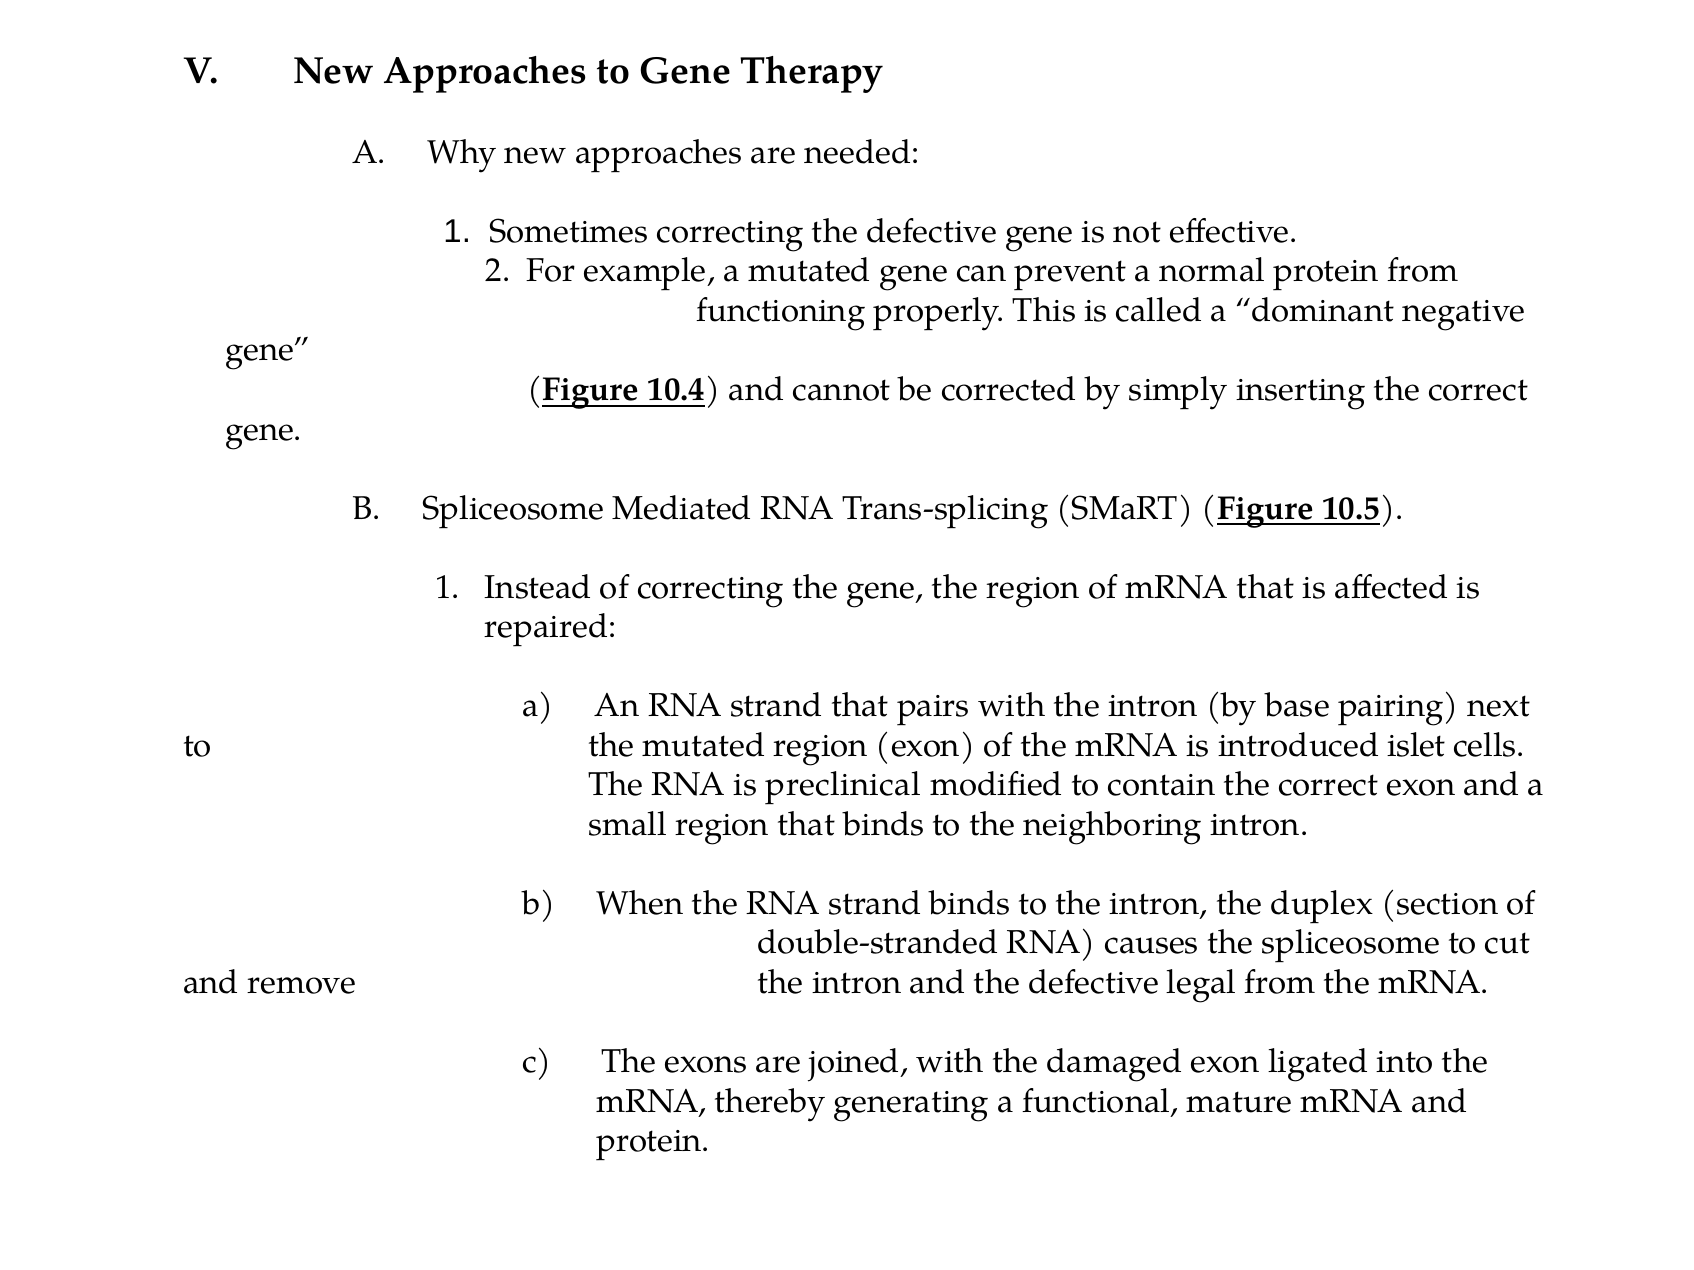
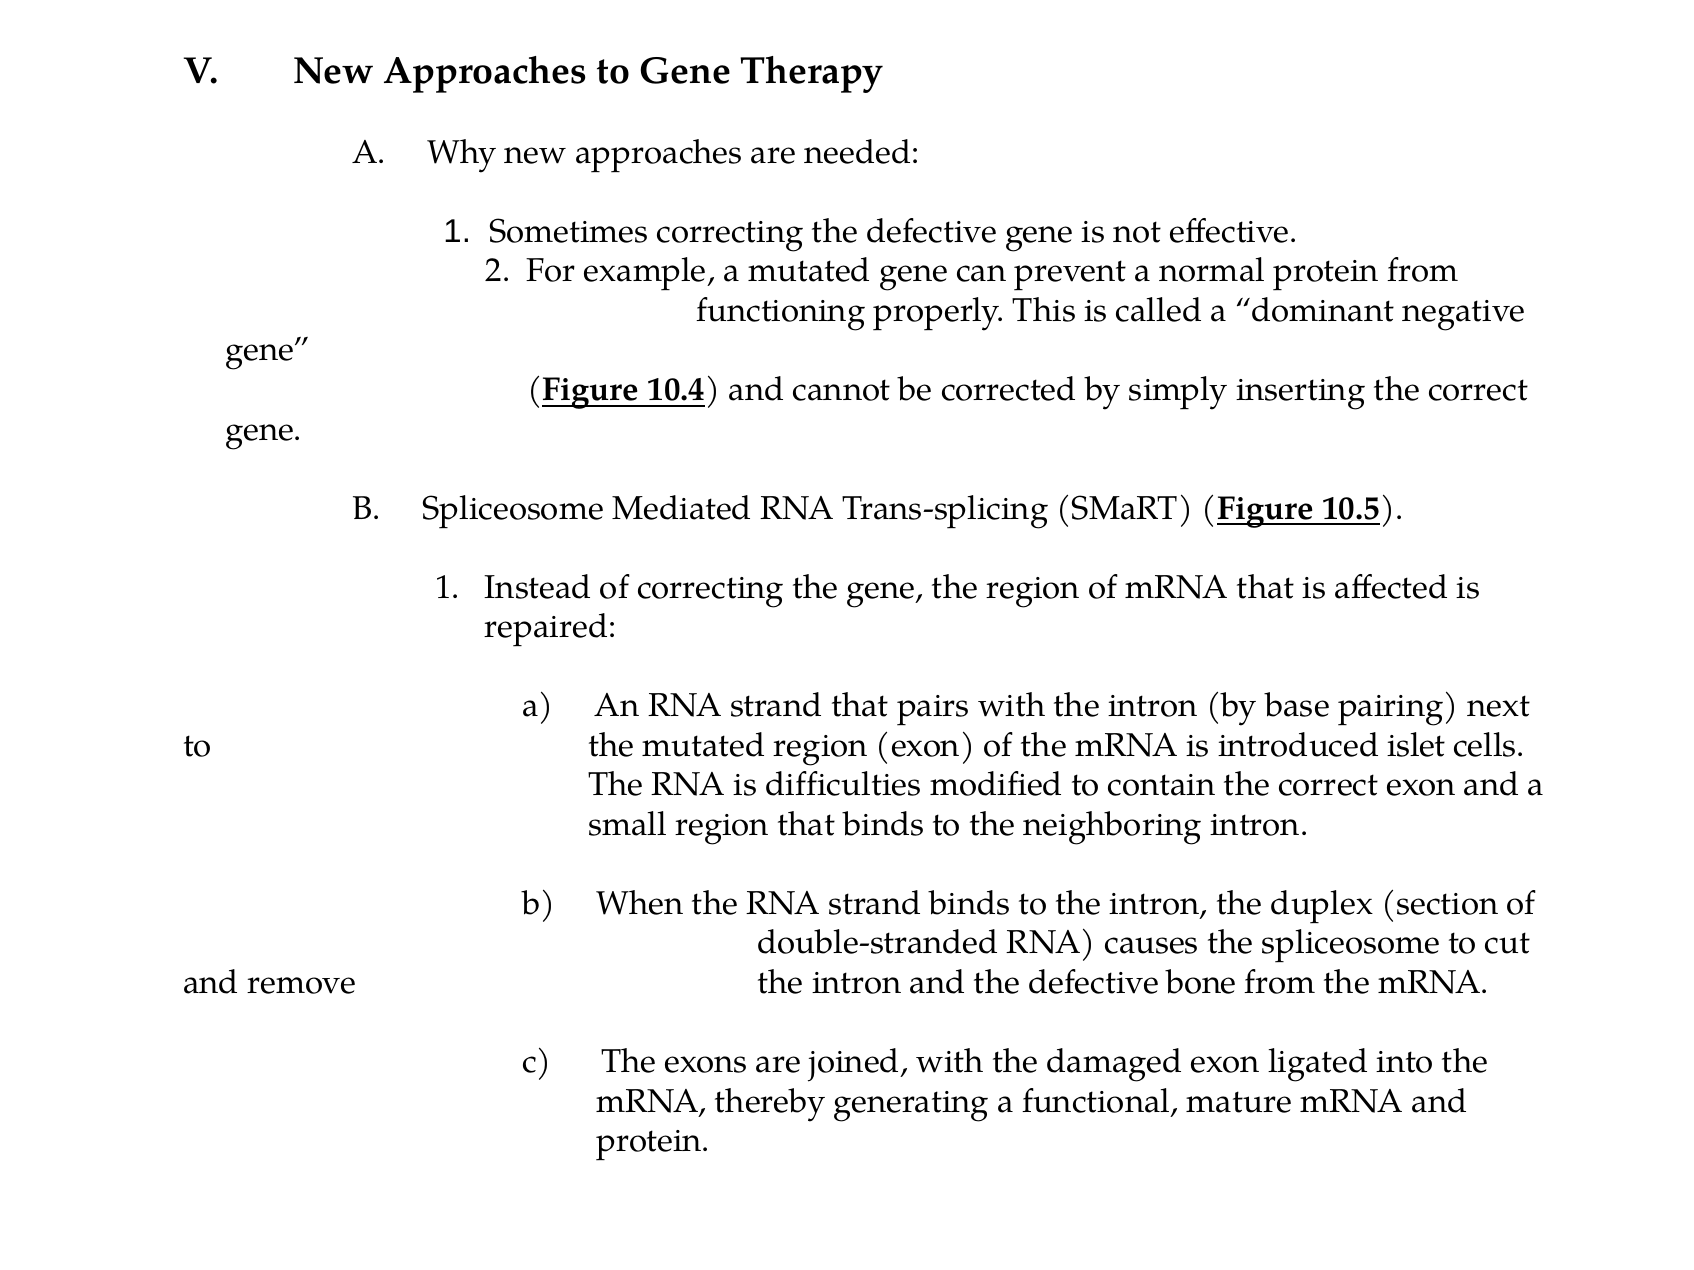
preclinical: preclinical -> difficulties (843, 785)
legal: legal -> bone (1202, 983)
